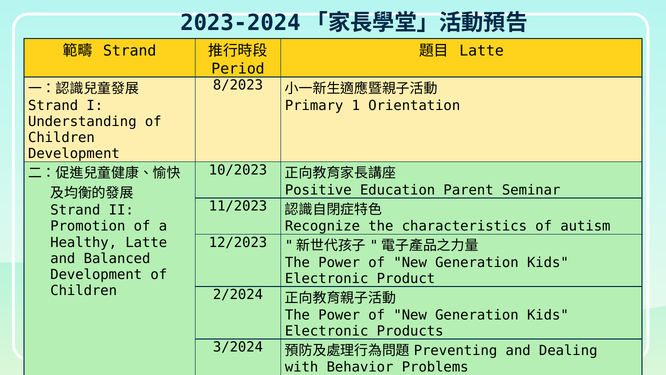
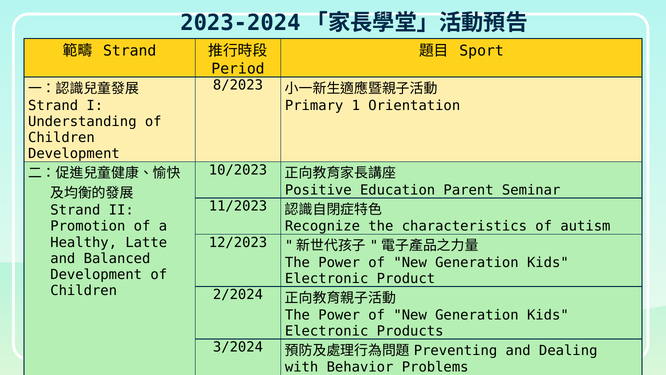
Latte: Latte -> Sport (482, 51)
